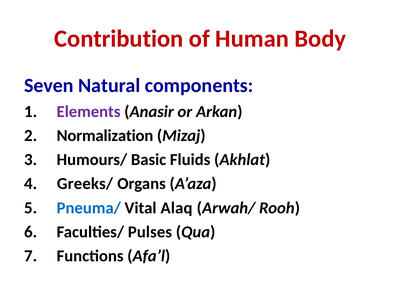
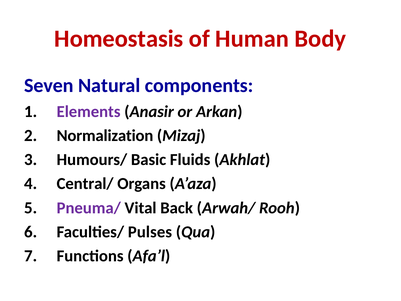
Contribution: Contribution -> Homeostasis (119, 39)
Greeks/: Greeks/ -> Central/ (85, 184)
Pneuma/ colour: blue -> purple (89, 208)
Alaq: Alaq -> Back (177, 208)
